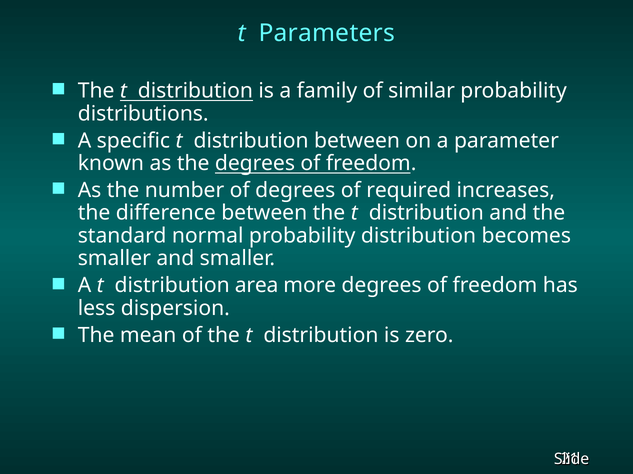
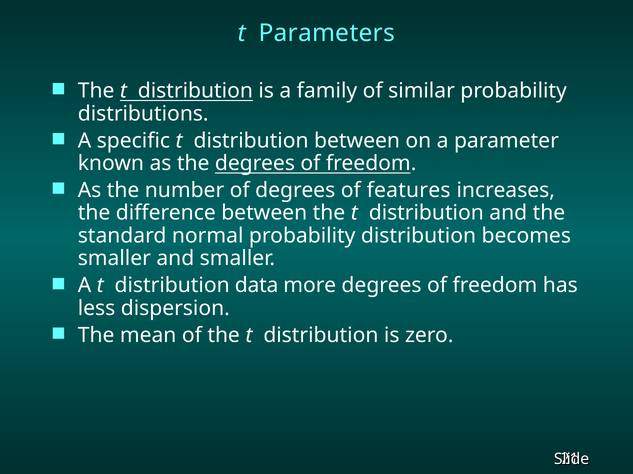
required: required -> features (409, 191)
area: area -> data (257, 286)
